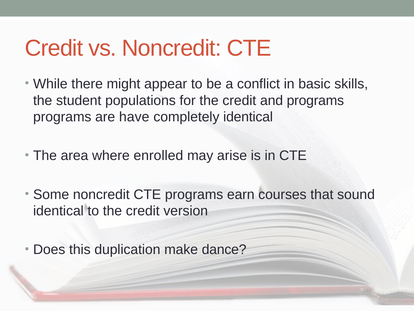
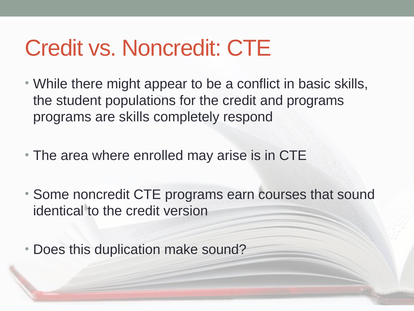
are have: have -> skills (134, 117)
completely identical: identical -> respond (248, 117)
make dance: dance -> sound (224, 249)
